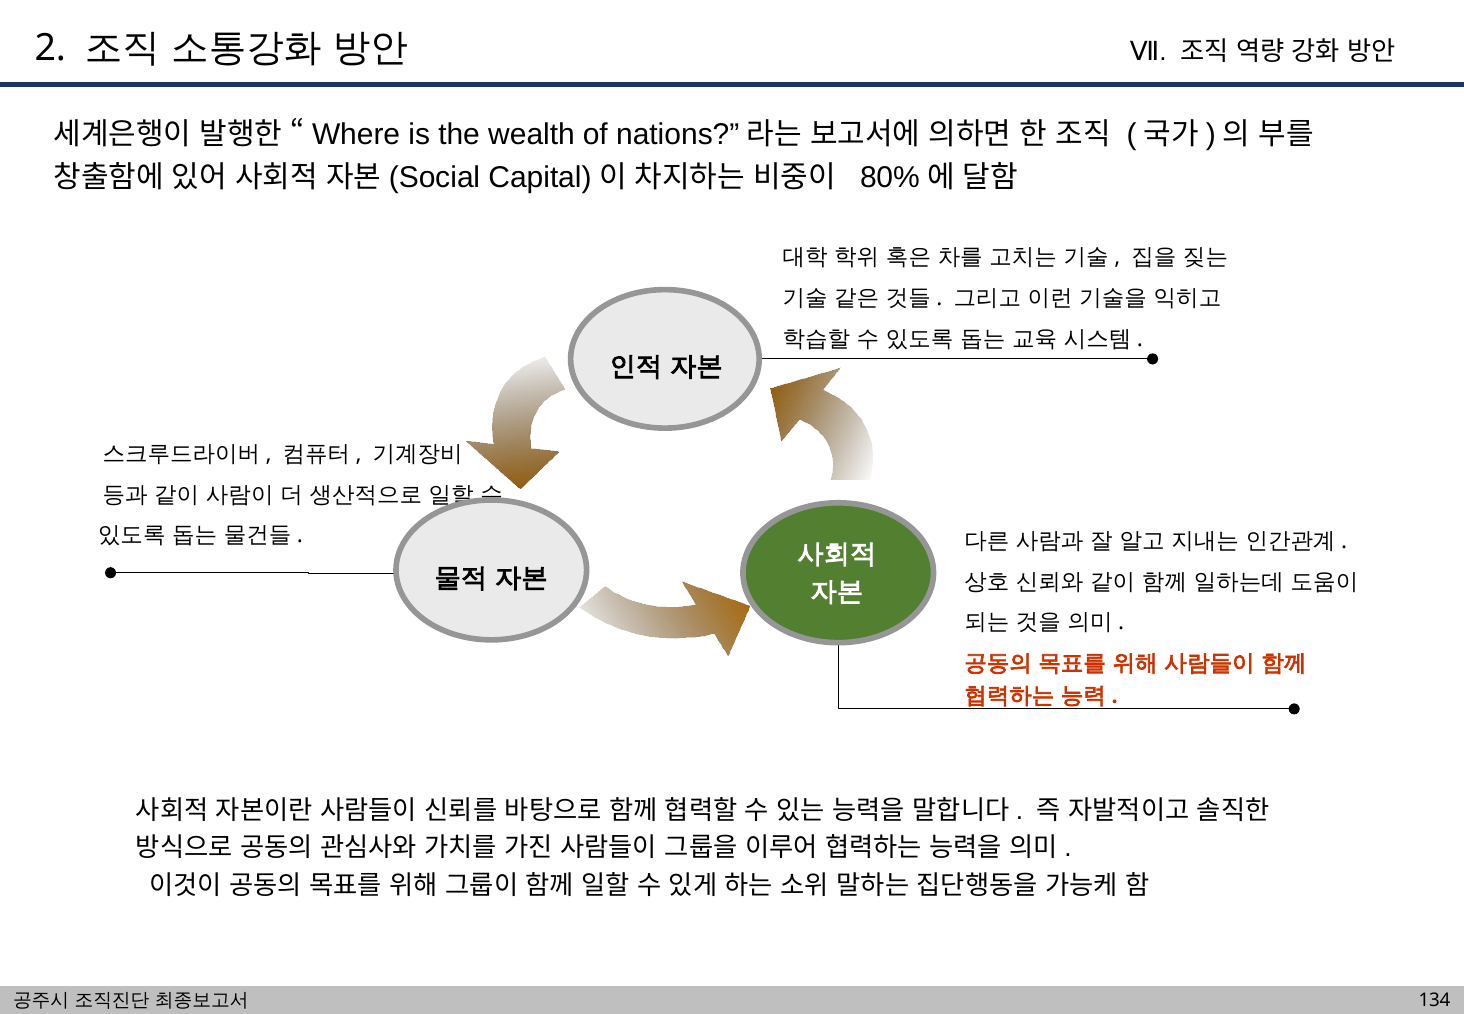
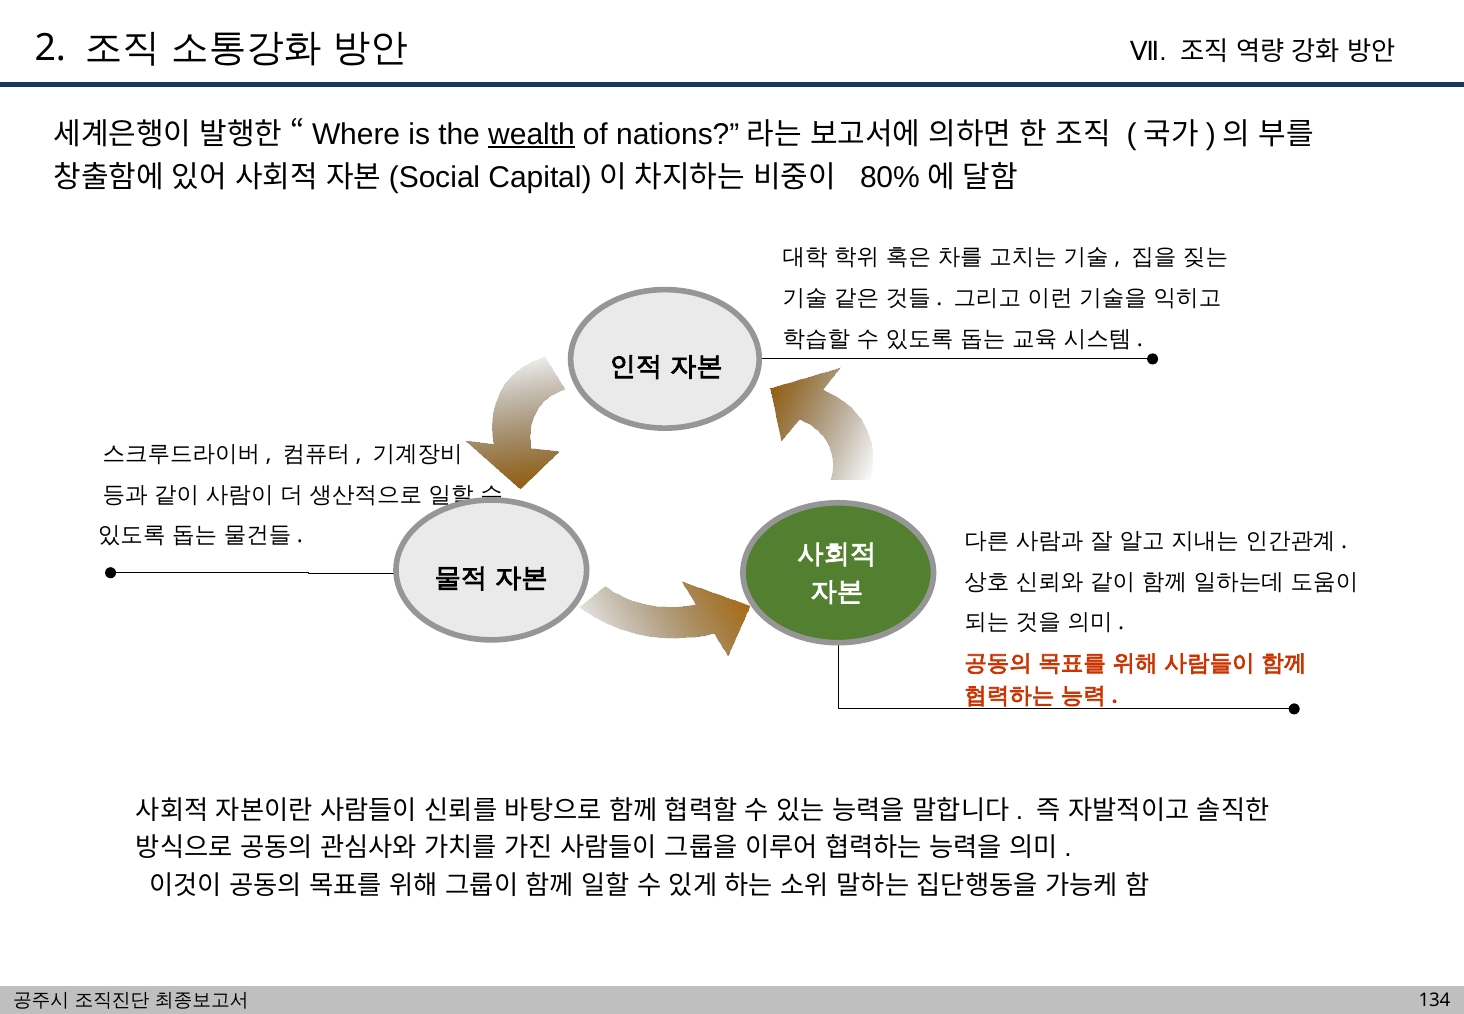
wealth underline: none -> present (532, 134)
